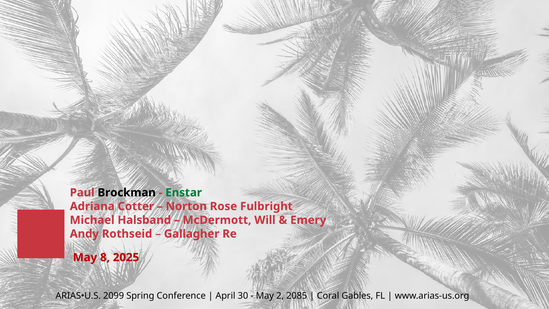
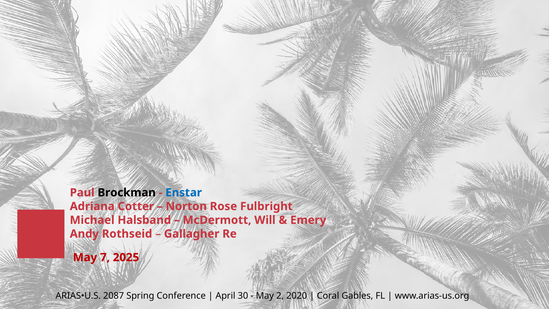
Enstar colour: green -> blue (184, 192)
8: 8 -> 7 (105, 257)
2099: 2099 -> 2087 (114, 296)
2085: 2085 -> 2020 (297, 296)
